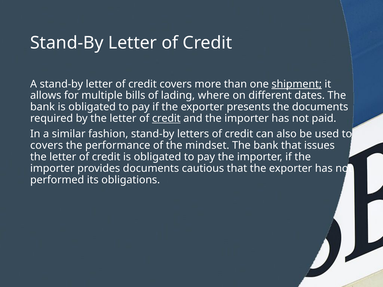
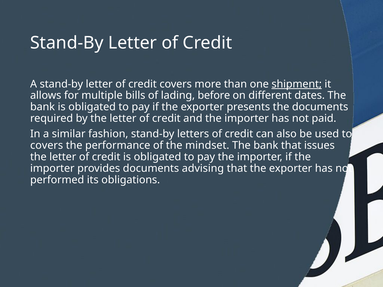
where: where -> before (214, 96)
credit underline: present -> none (166, 119)
cautious: cautious -> advising (203, 168)
